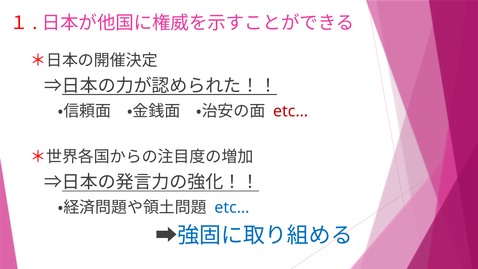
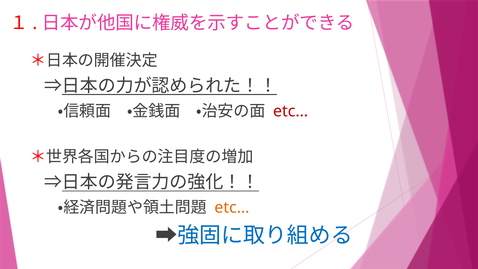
etc… colour: blue -> orange (232, 207)
